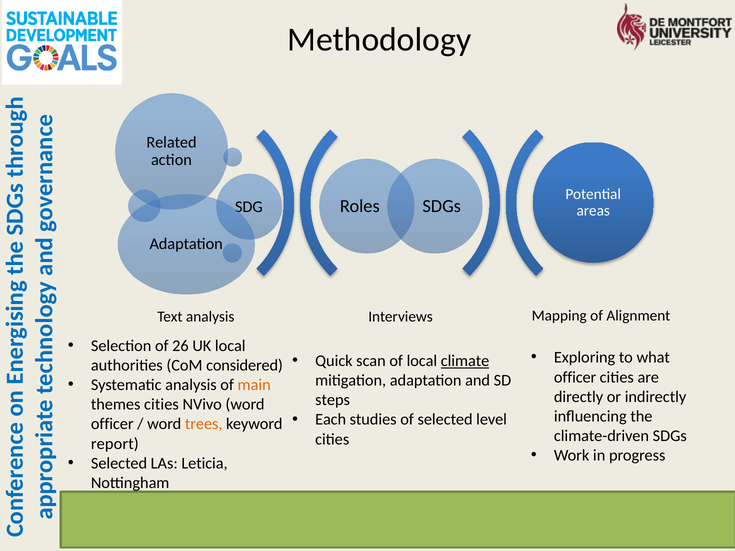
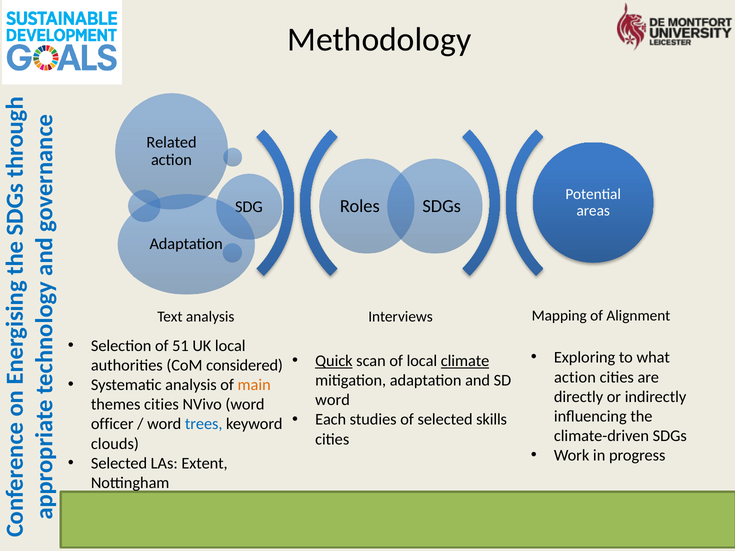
26: 26 -> 51 (180, 346)
Quick underline: none -> present (334, 361)
officer: officer -> action (575, 377)
steps: steps -> word (333, 400)
level: level -> skills (492, 420)
trees colour: orange -> blue (204, 424)
report: report -> clouds (115, 444)
Leticia: Leticia -> Extent (205, 463)
